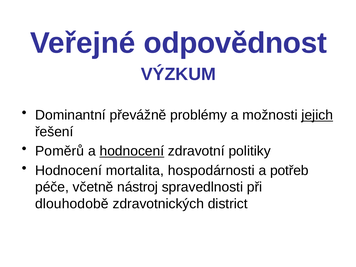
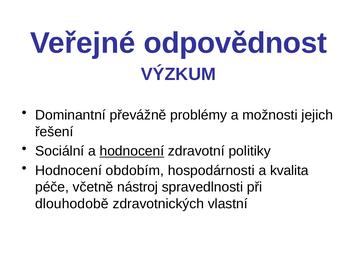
jejich underline: present -> none (317, 115)
Poměrů: Poměrů -> Sociální (60, 151)
mortalita: mortalita -> obdobím (135, 171)
potřeb: potřeb -> kvalita (289, 171)
district: district -> vlastní (228, 204)
